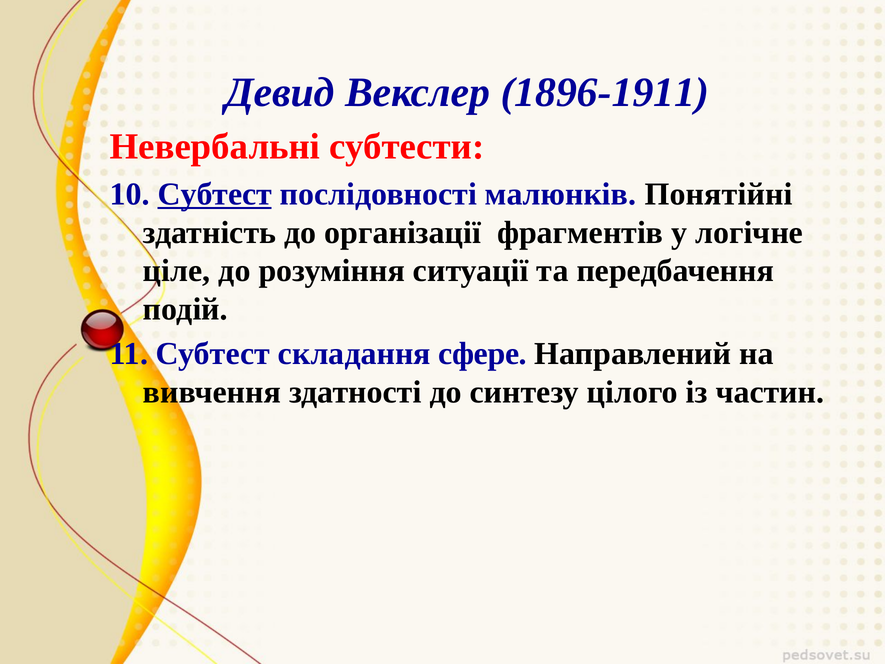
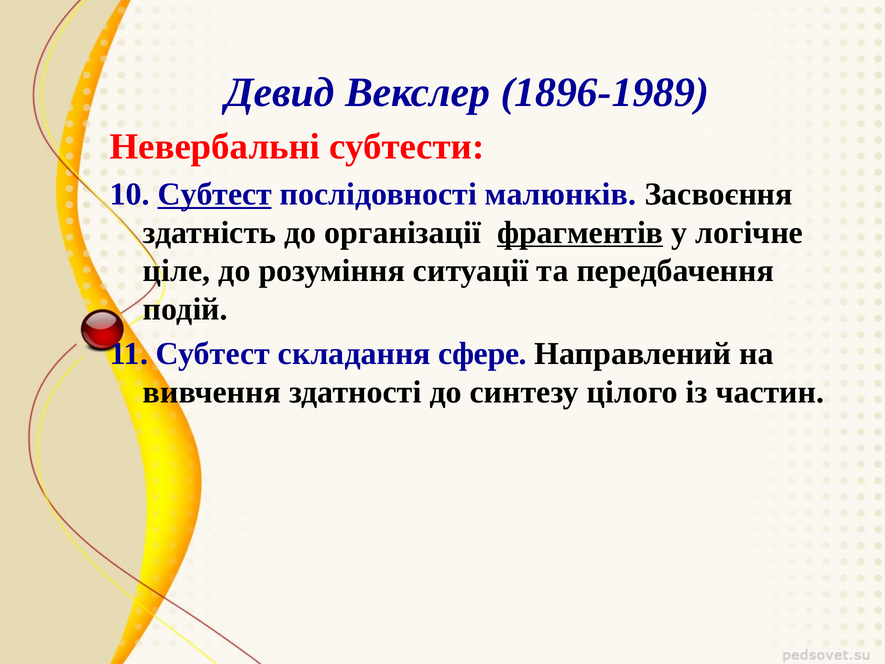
1896-1911: 1896-1911 -> 1896-1989 (605, 92)
Понятійні: Понятійні -> Засвоєння (719, 194)
фрагментів underline: none -> present (580, 232)
